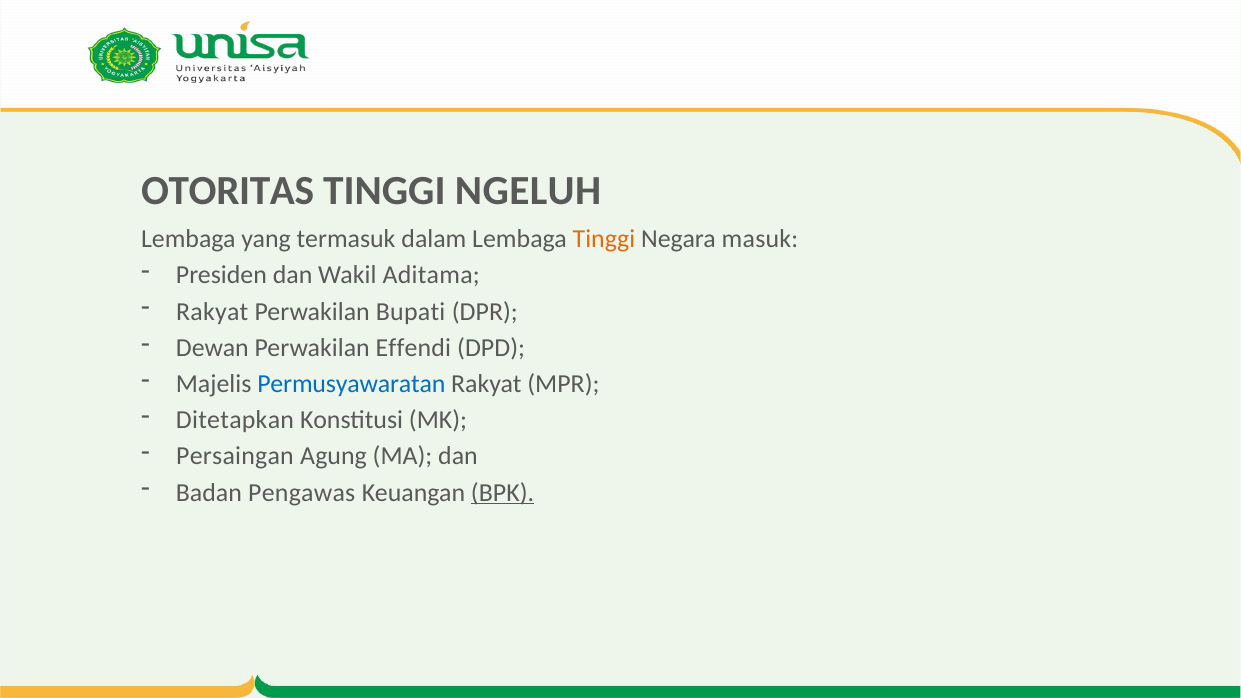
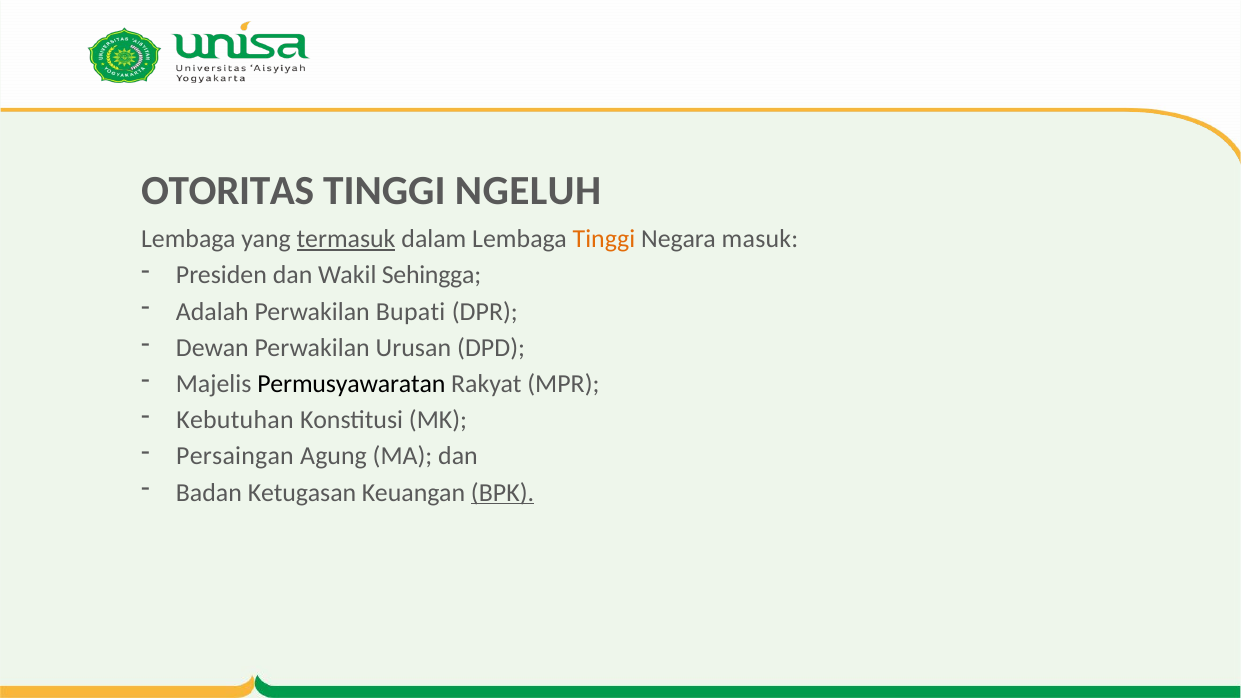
termasuk underline: none -> present (346, 239)
Aditama: Aditama -> Sehingga (431, 275)
Rakyat: Rakyat -> Adalah (212, 312)
Effendi: Effendi -> Urusan (413, 348)
Permusyawaratan colour: blue -> black (351, 384)
Ditetapkan: Ditetapkan -> Kebutuhan (235, 420)
Pengawas: Pengawas -> Ketugasan (302, 493)
